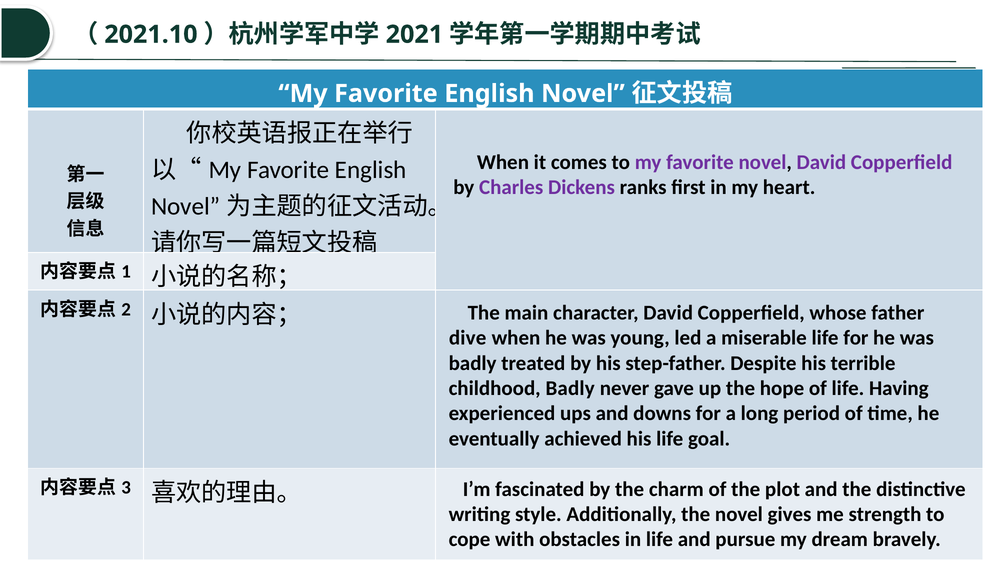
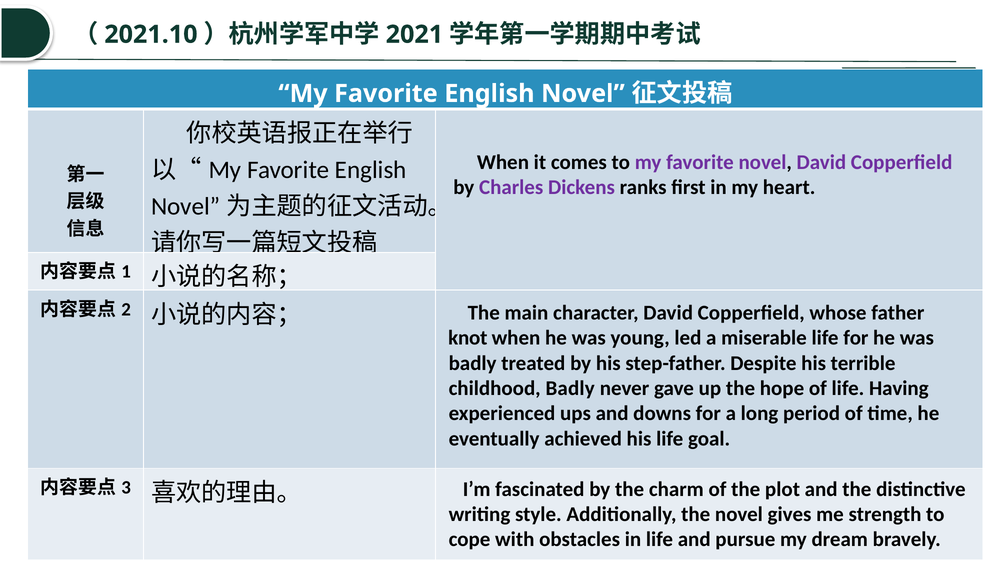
dive: dive -> knot (468, 338)
